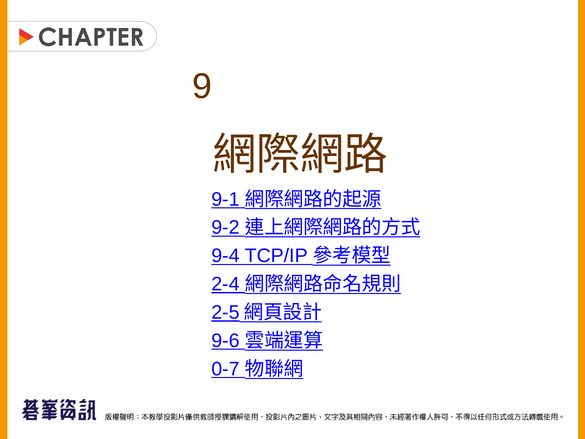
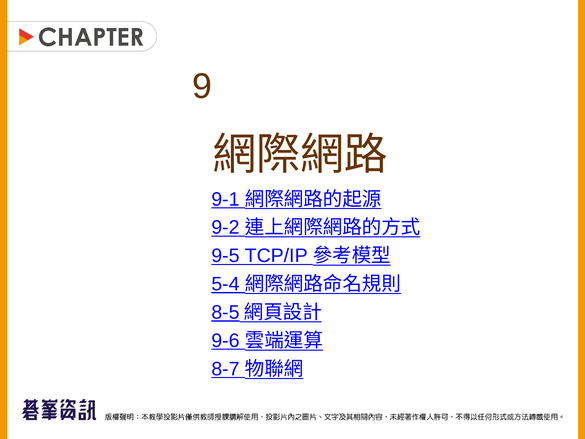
9-4: 9-4 -> 9-5 (225, 256)
2-4: 2-4 -> 5-4 (225, 284)
2-5: 2-5 -> 8-5 (225, 312)
0-7: 0-7 -> 8-7 (225, 369)
